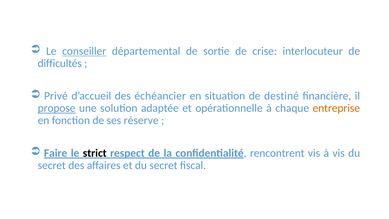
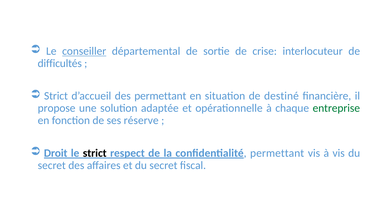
Privé: Privé -> Strict (56, 96)
des échéancier: échéancier -> permettant (160, 96)
propose underline: present -> none (57, 108)
entreprise colour: orange -> green (336, 108)
Faire: Faire -> Droit (56, 153)
confidentialité rencontrent: rencontrent -> permettant (277, 153)
